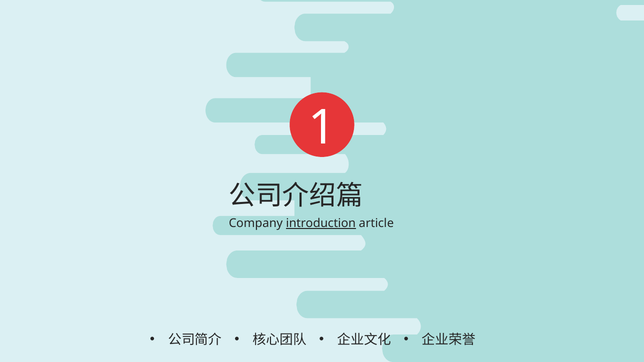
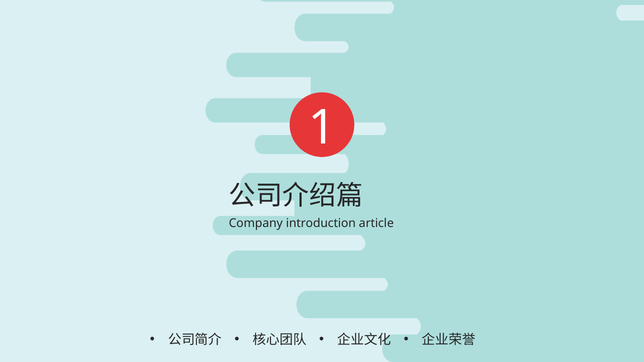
introduction underline: present -> none (321, 223)
